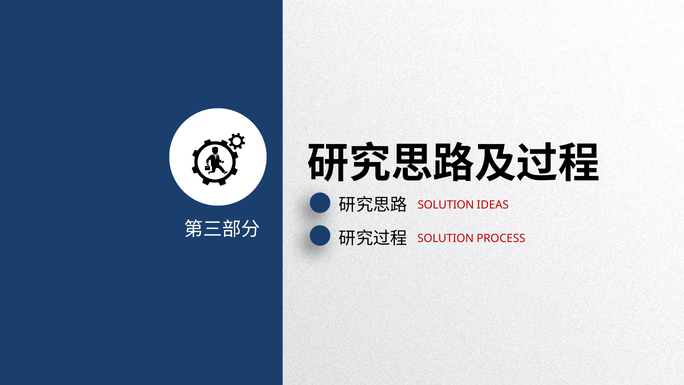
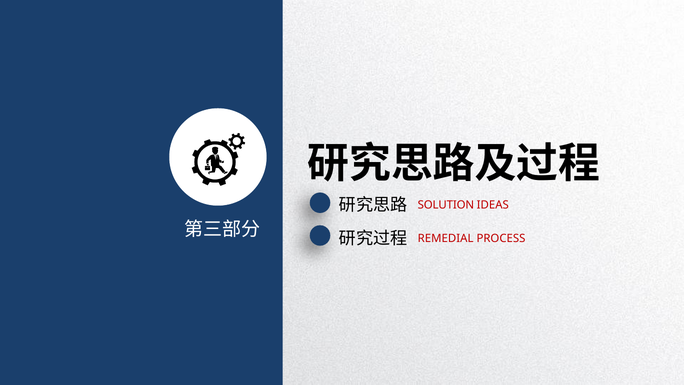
SOLUTION: SOLUTION -> REMEDIAL (446, 238)
